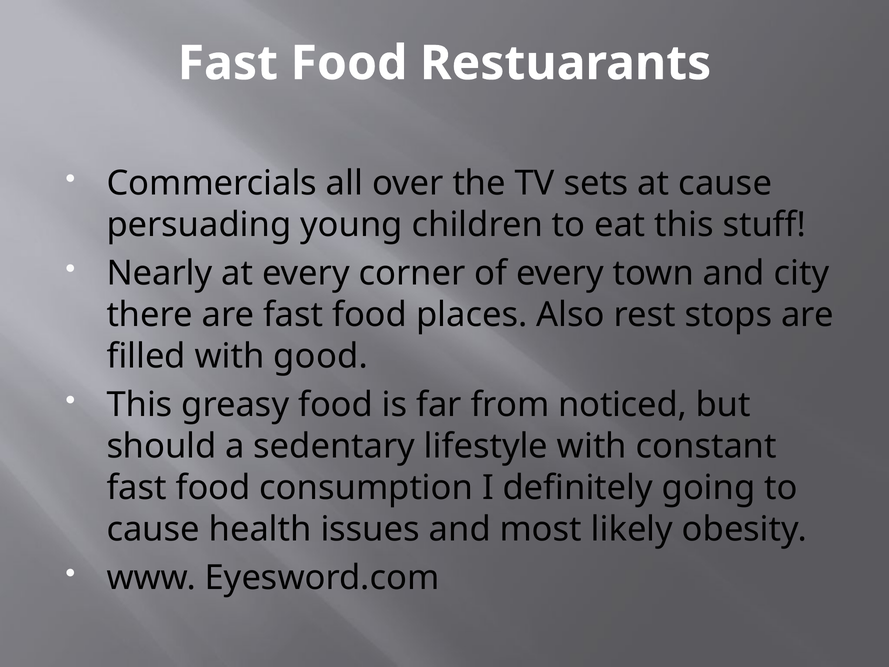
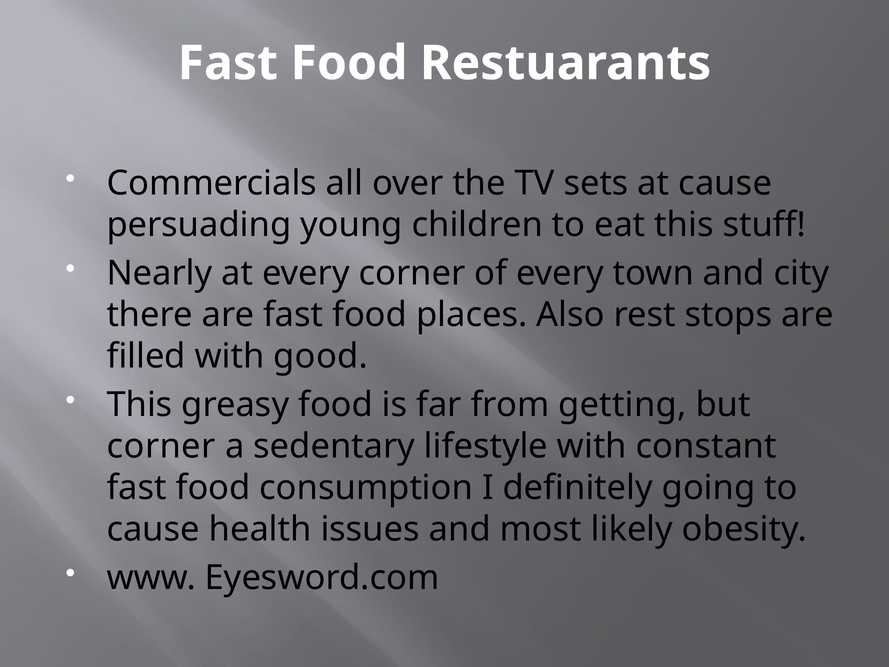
noticed: noticed -> getting (622, 405)
should: should -> corner (161, 446)
